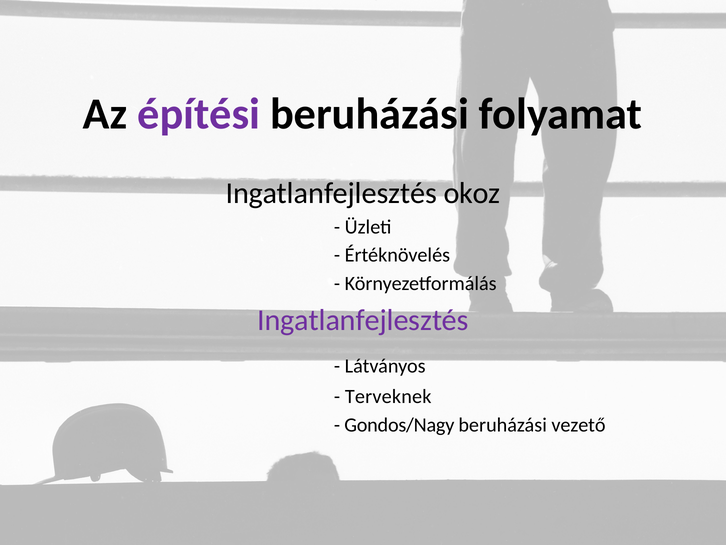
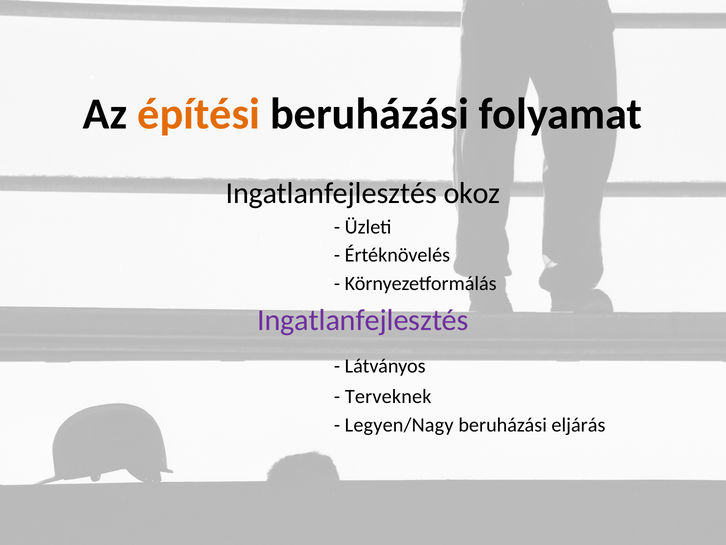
építési colour: purple -> orange (199, 114)
Gondos/Nagy: Gondos/Nagy -> Legyen/Nagy (399, 424)
vezető: vezető -> eljárás (578, 424)
